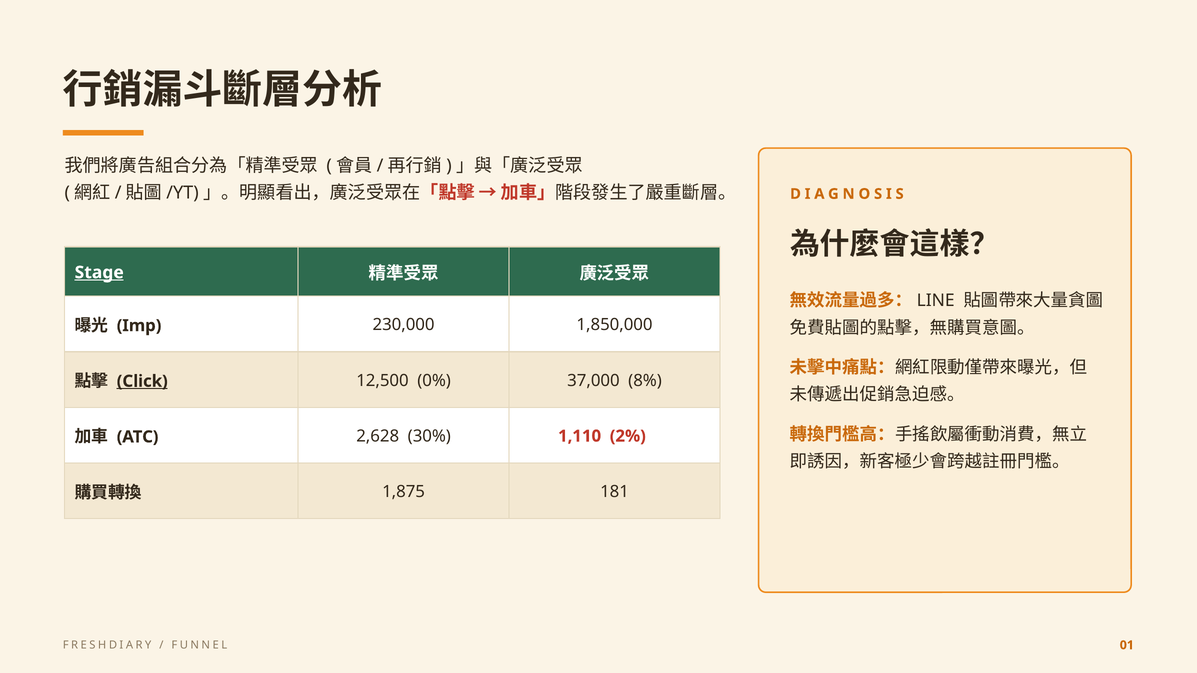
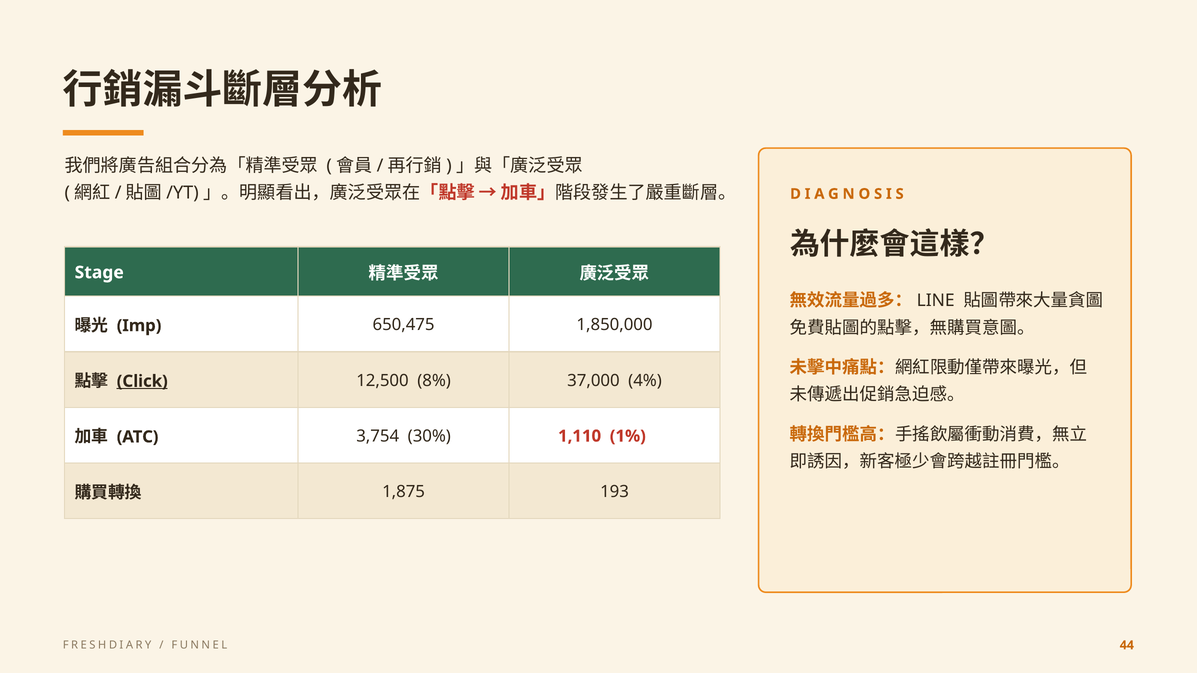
Stage underline: present -> none (99, 273)
230,000: 230,000 -> 650,475 (404, 325)
0%: 0% -> 8% (434, 381)
8%: 8% -> 4% (645, 381)
2,628: 2,628 -> 3,754 (378, 436)
2%: 2% -> 1% (628, 436)
181: 181 -> 193 (615, 492)
01: 01 -> 44 (1127, 645)
